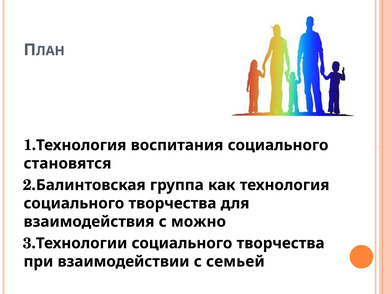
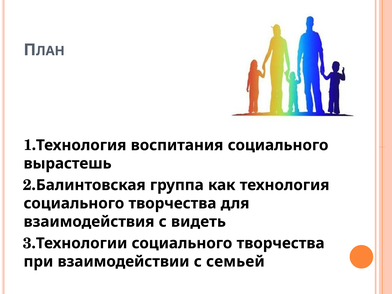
становятся: становятся -> вырастешь (68, 163)
можно: можно -> видеть (198, 222)
